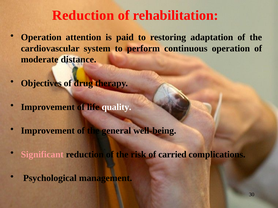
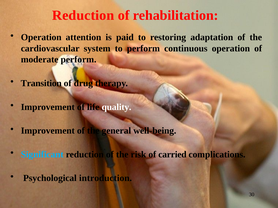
moderate distance: distance -> perform (79, 60)
Objectives: Objectives -> Transition (41, 83)
Significant colour: pink -> light blue (42, 155)
management: management -> introduction (105, 179)
